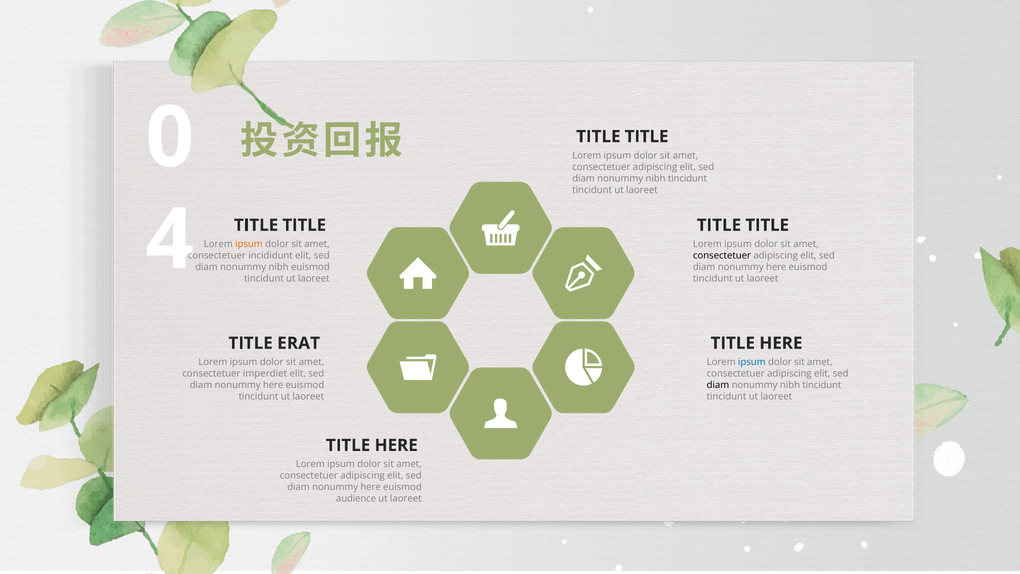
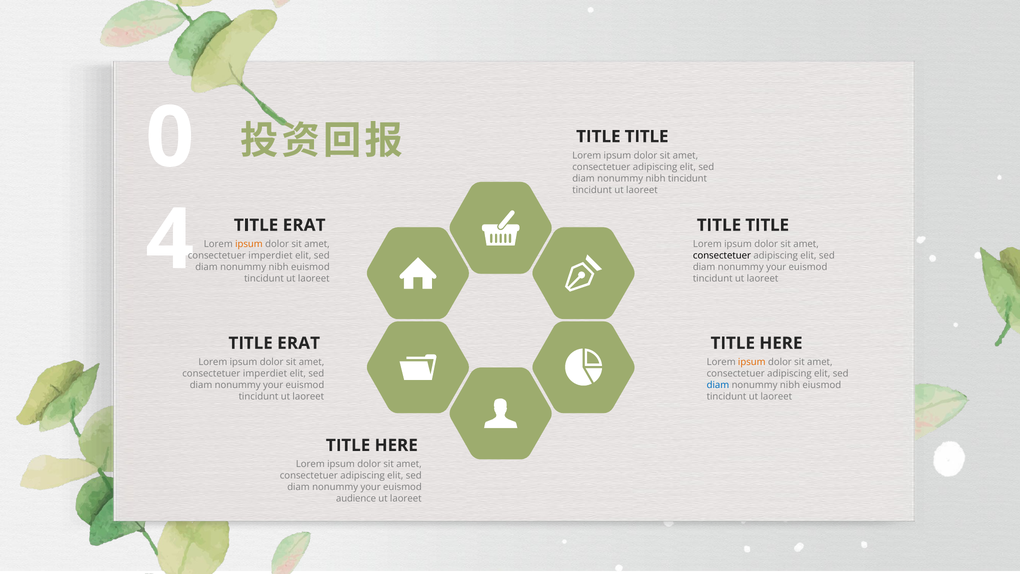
TITLE: TITLE -> ERAT (304, 225)
incididunt: incididunt -> imperdiet (270, 256)
here: here -> your (776, 267)
ipsum colour: blue -> orange (752, 362)
here: here -> your (273, 385)
diam colour: black -> blue (718, 385)
tincidunt: tincidunt -> eiusmod (822, 385)
here: here -> your (371, 487)
